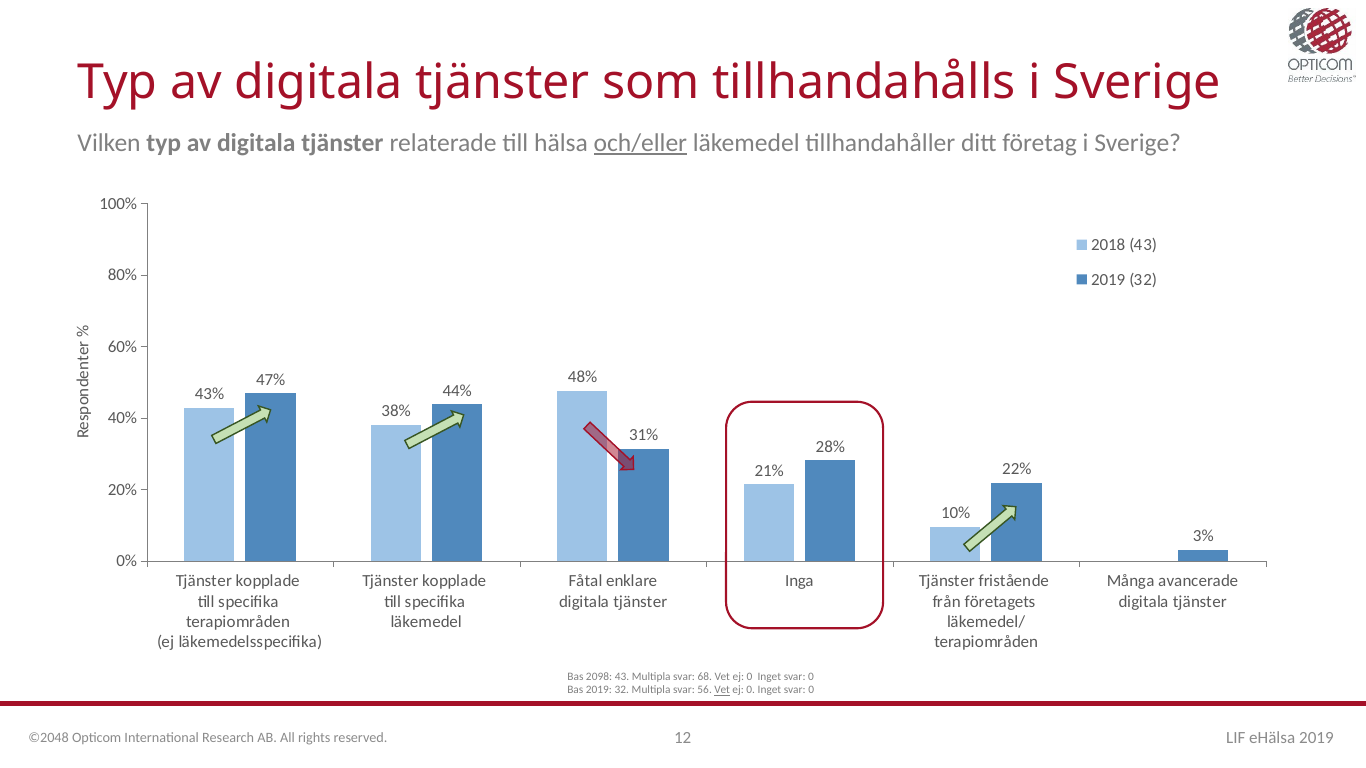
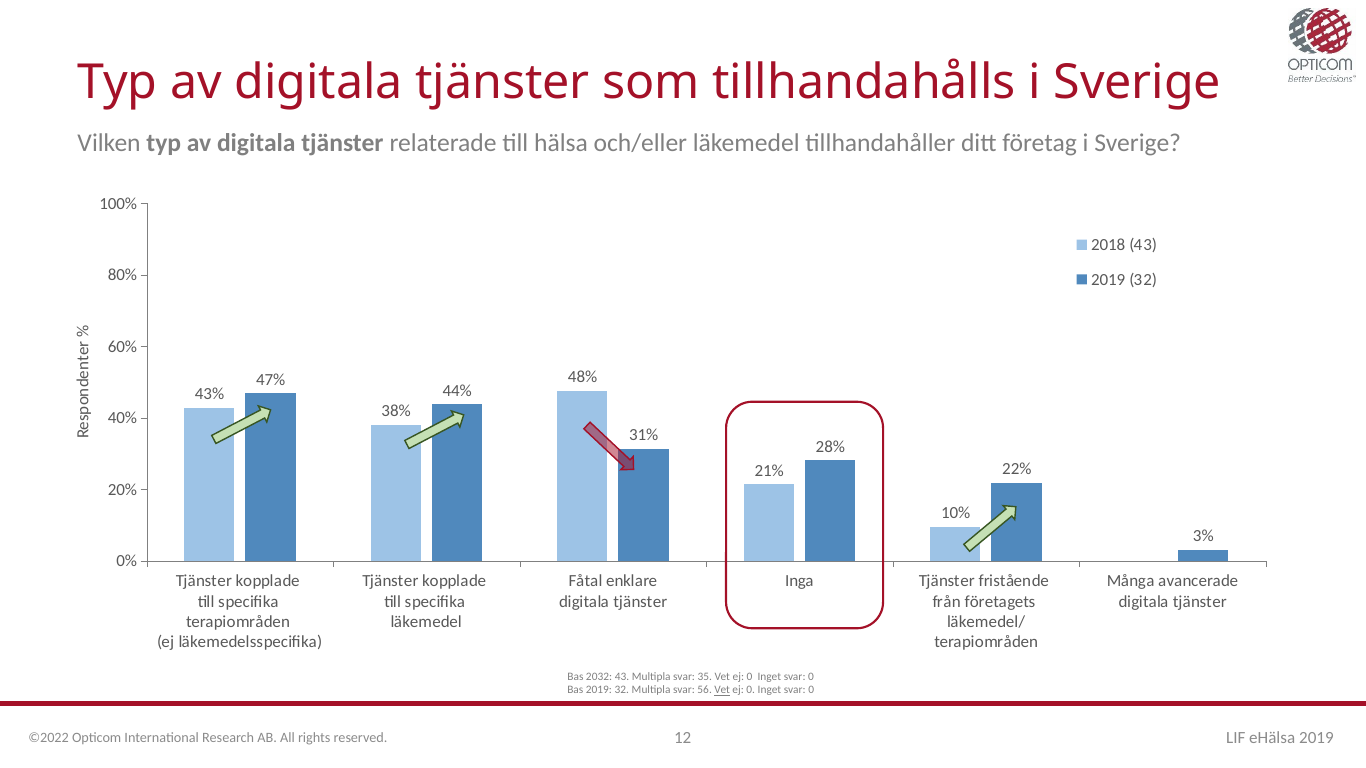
och/eller underline: present -> none (640, 143)
2098: 2098 -> 2032 (599, 677)
68: 68 -> 35 (705, 677)
©2048: ©2048 -> ©2022 (49, 738)
